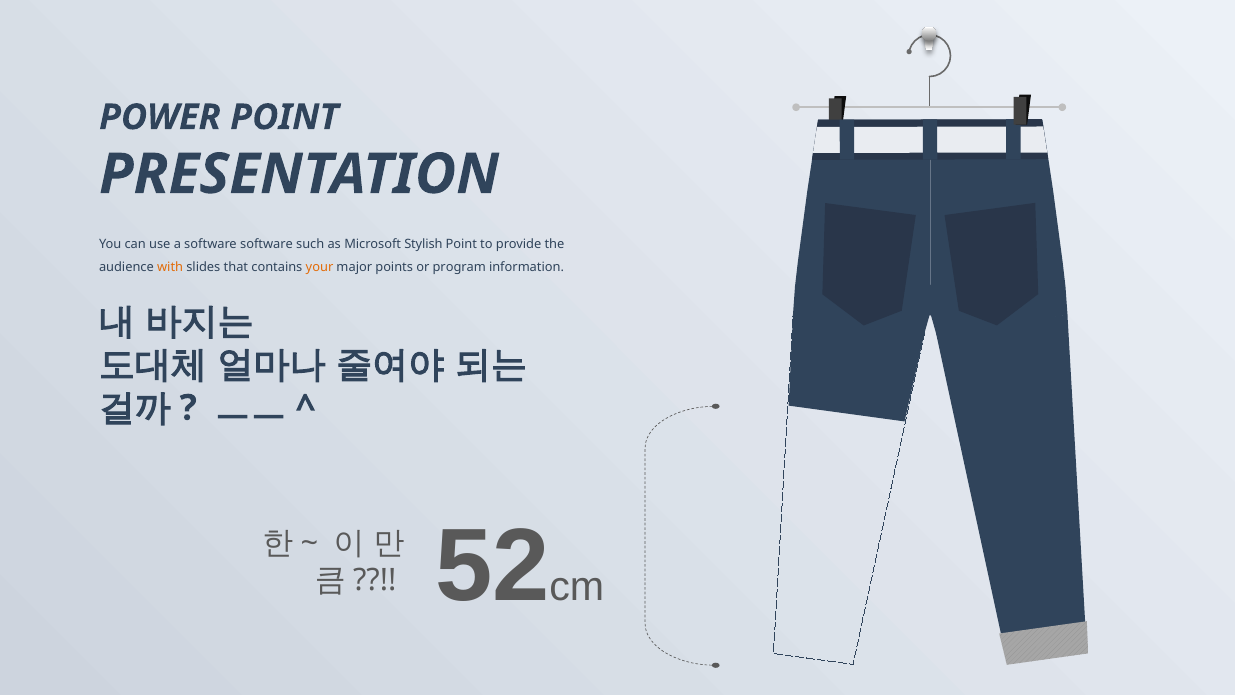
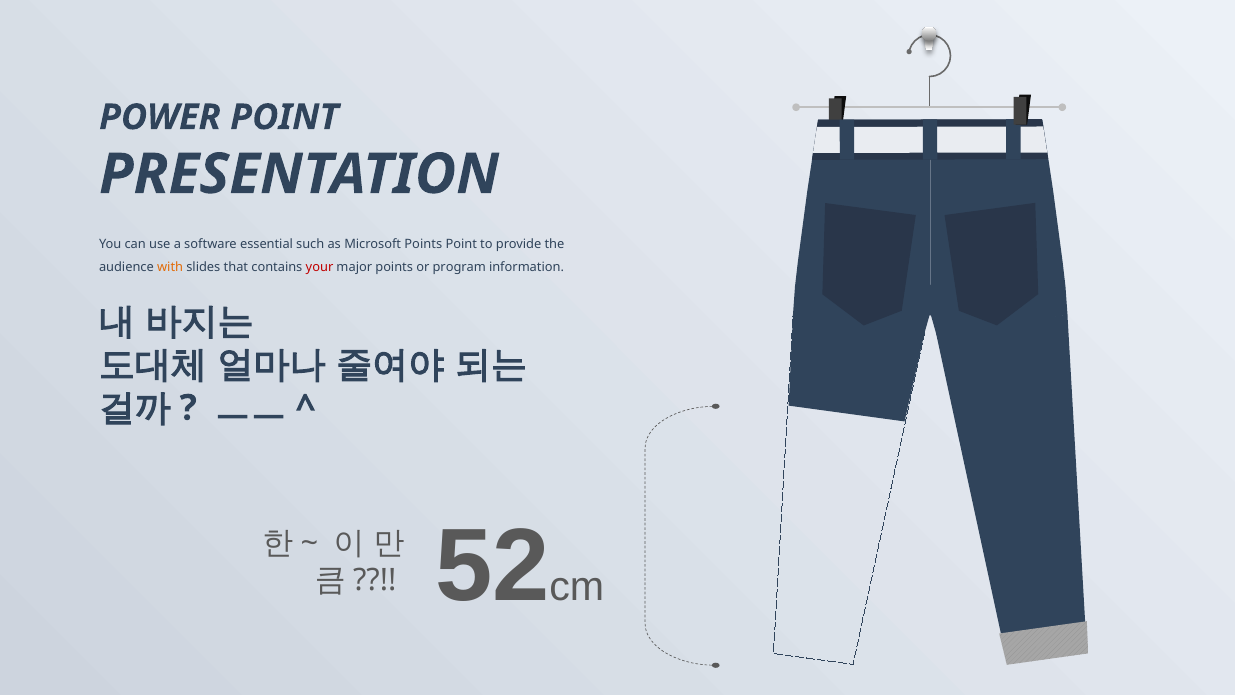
software software: software -> essential (267, 244)
Microsoft Stylish: Stylish -> Points (423, 244)
your colour: orange -> red (320, 267)
